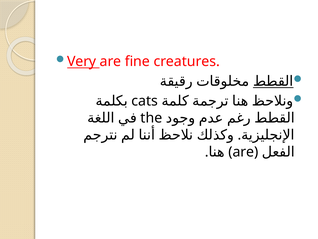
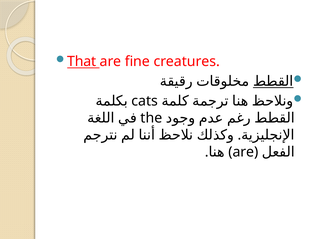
Very: Very -> That (82, 61)
